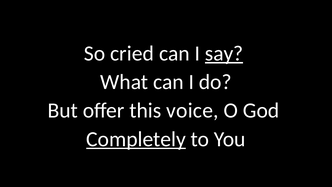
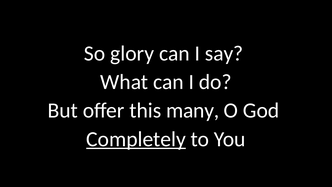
cried: cried -> glory (132, 53)
say underline: present -> none (224, 53)
voice: voice -> many (193, 110)
